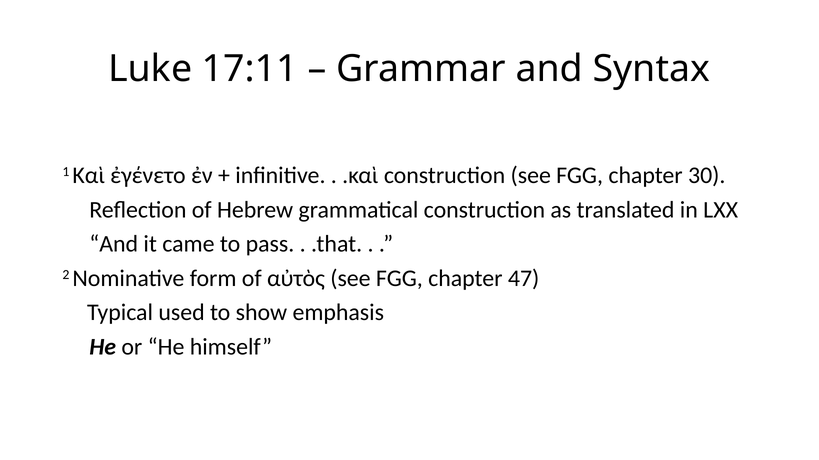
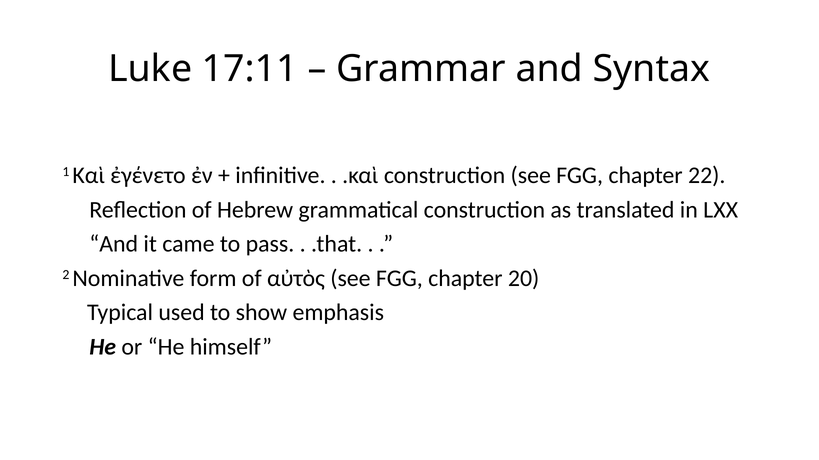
30: 30 -> 22 (707, 176)
47: 47 -> 20 (524, 279)
